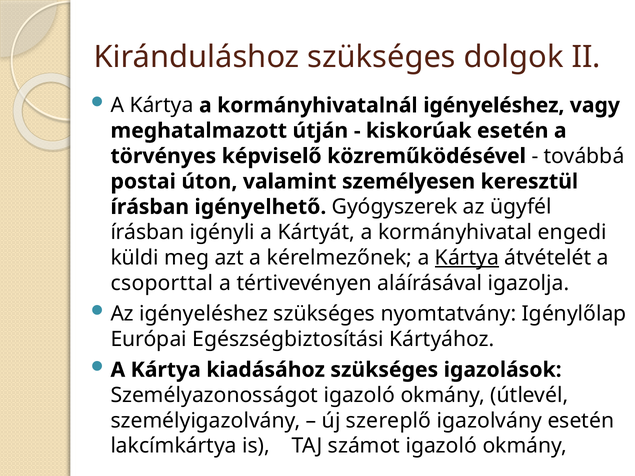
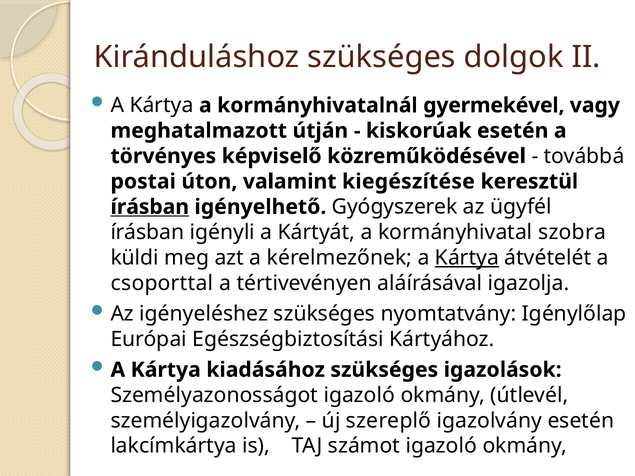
kormányhivatalnál igényeléshez: igényeléshez -> gyermekével (494, 105)
személyesen: személyesen -> kiegészítése (408, 182)
írásban underline: none -> present (150, 207)
engedi: engedi -> szobra (572, 232)
